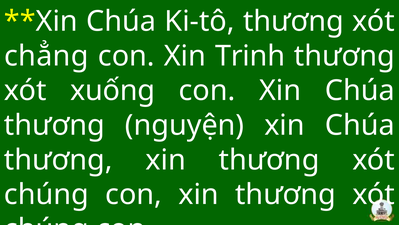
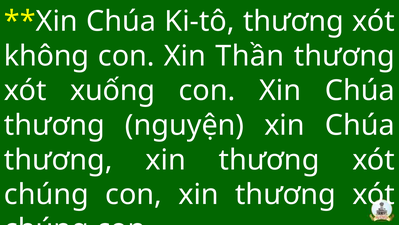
chẳng: chẳng -> không (47, 56)
Trinh: Trinh -> Thần (250, 56)
